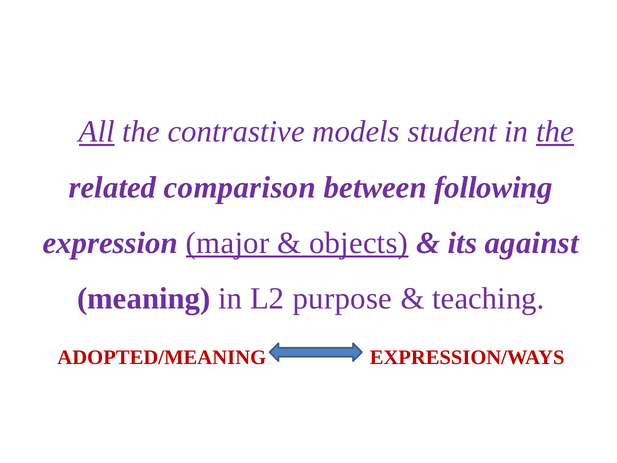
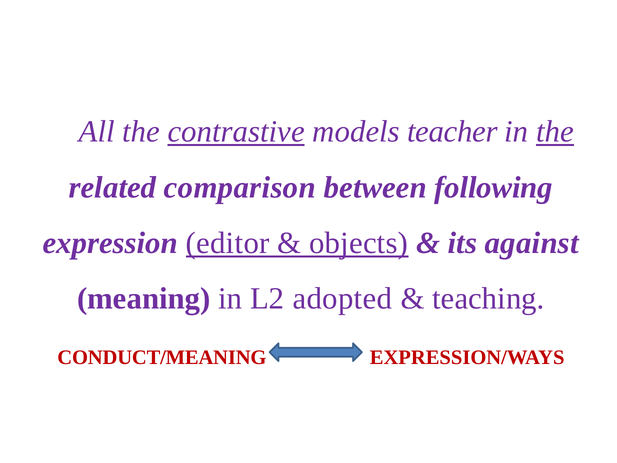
All underline: present -> none (97, 132)
contrastive underline: none -> present (236, 132)
student: student -> teacher (452, 132)
major: major -> editor (228, 243)
purpose: purpose -> adopted (342, 298)
ADOPTED/MEANING: ADOPTED/MEANING -> CONDUCT/MEANING (162, 357)
